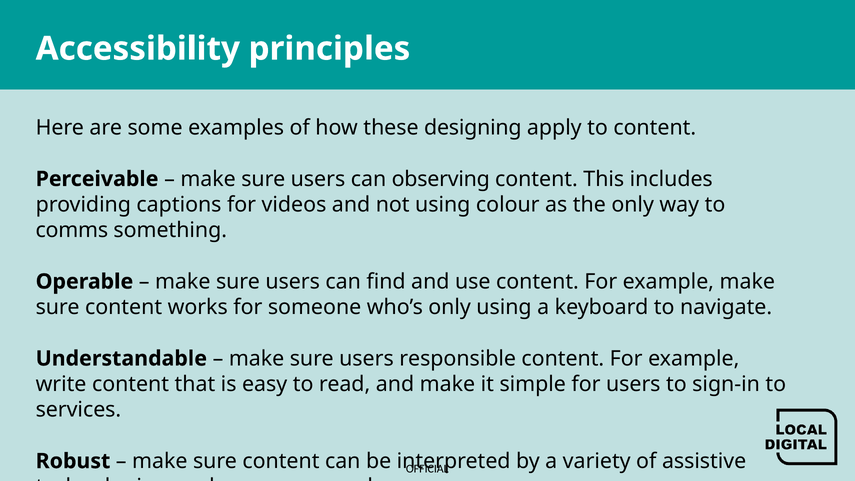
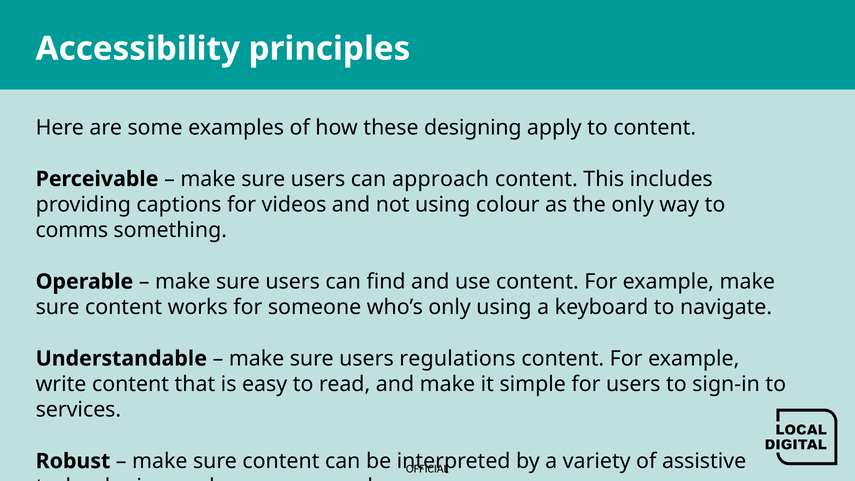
observing: observing -> approach (441, 179)
responsible: responsible -> regulations (458, 359)
